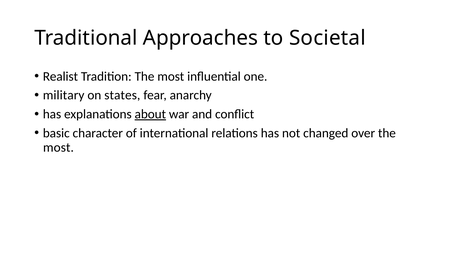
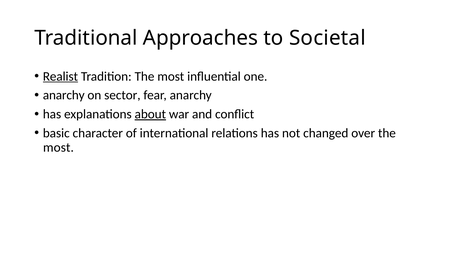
Realist underline: none -> present (60, 76)
military: military -> anarchy (64, 95)
states: states -> sector (122, 95)
